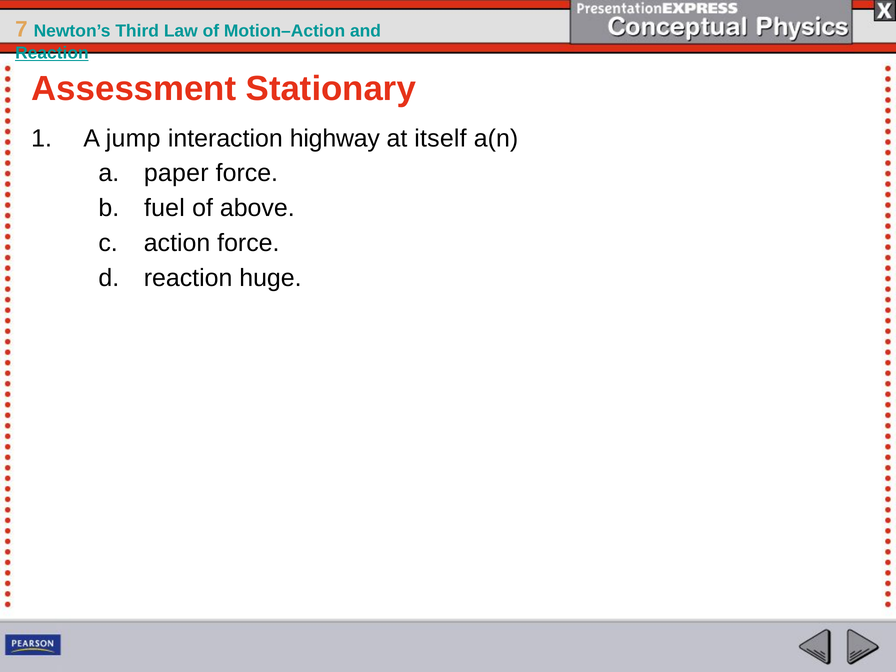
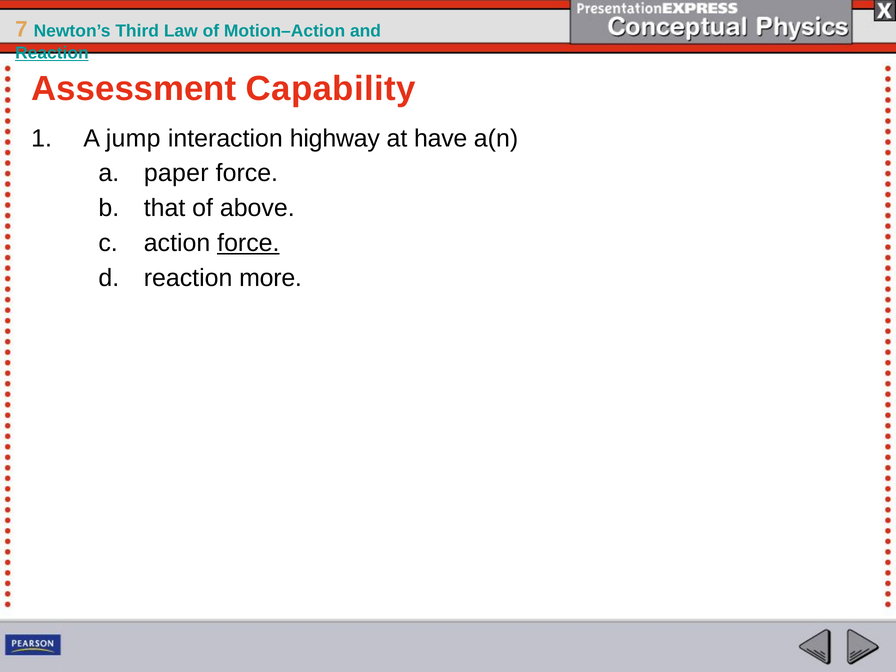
Stationary: Stationary -> Capability (331, 89)
itself: itself -> have (441, 138)
fuel: fuel -> that (165, 208)
force underline: none -> present (248, 243)
huge: huge -> more (271, 278)
